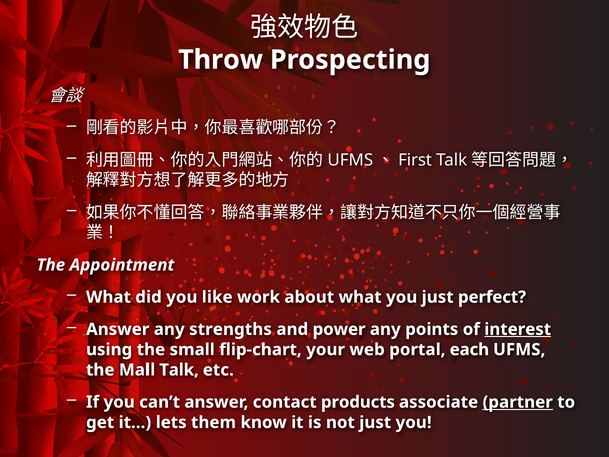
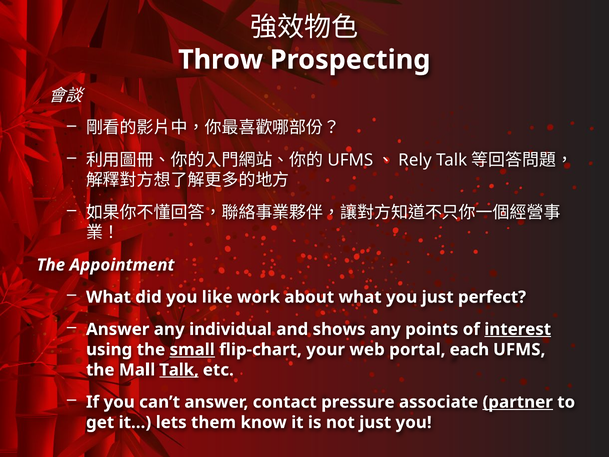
First: First -> Rely (415, 160)
strengths: strengths -> individual (231, 329)
power: power -> shows (339, 329)
small underline: none -> present (192, 349)
Talk underline: none -> present (179, 370)
products: products -> pressure (358, 402)
